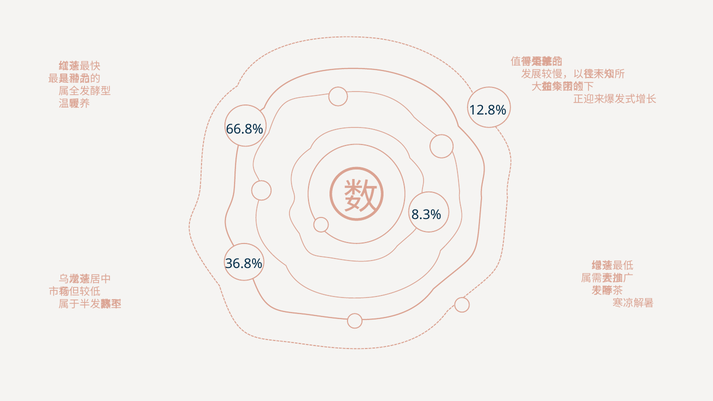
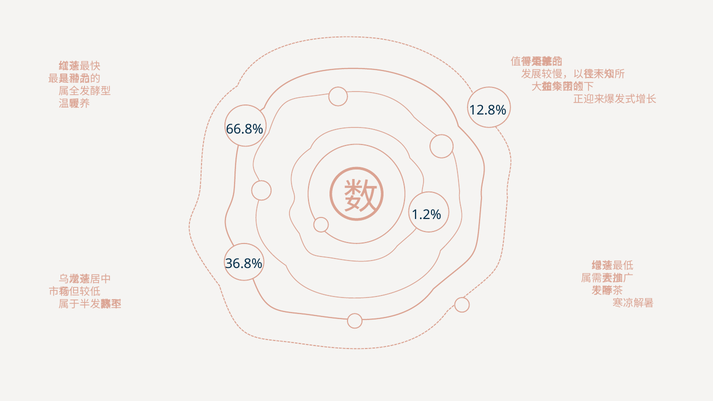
8.3%: 8.3% -> 1.2% (426, 215)
